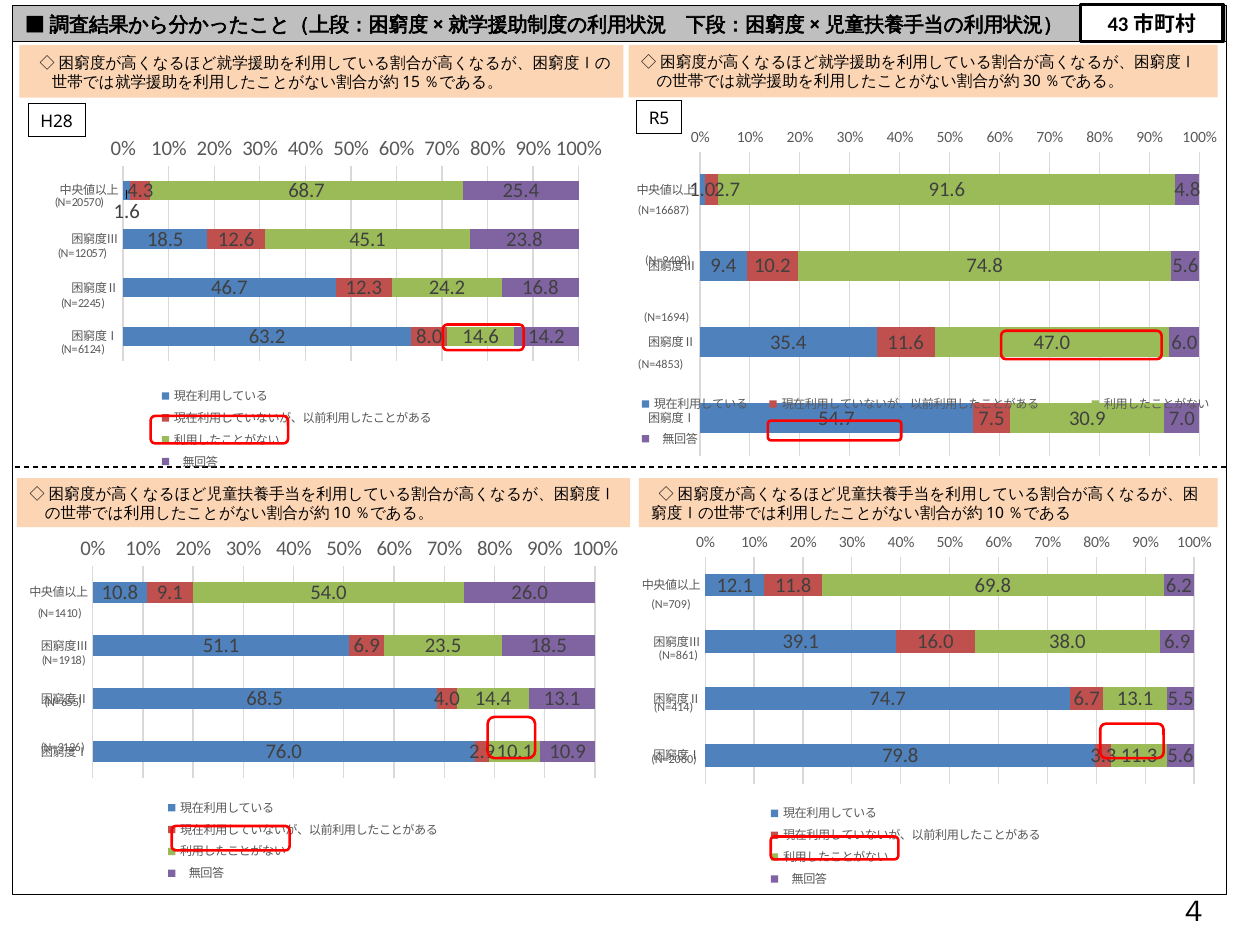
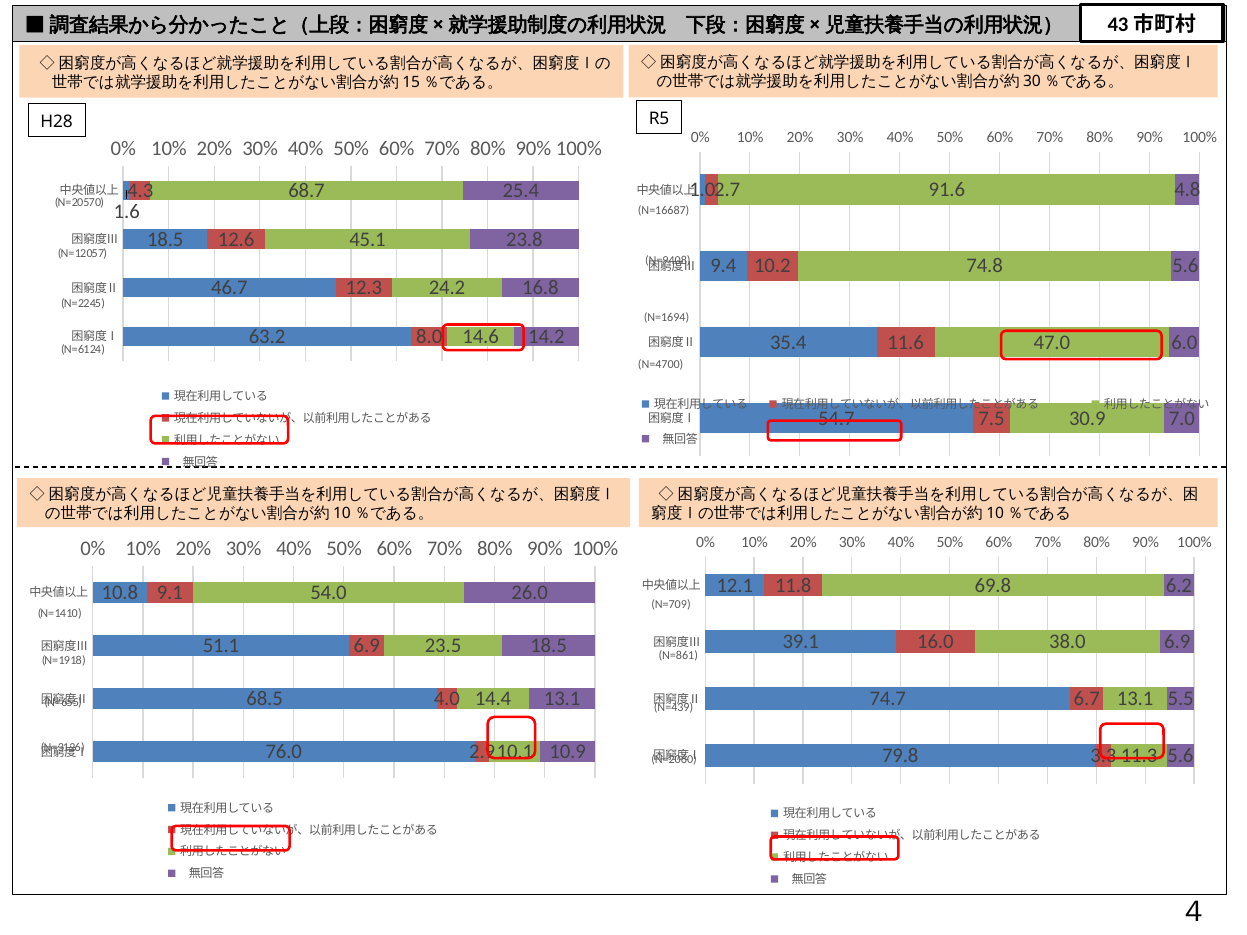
N=4853: N=4853 -> N=4700 (661, 365)
N=414: N=414 -> N=439 (674, 708)
